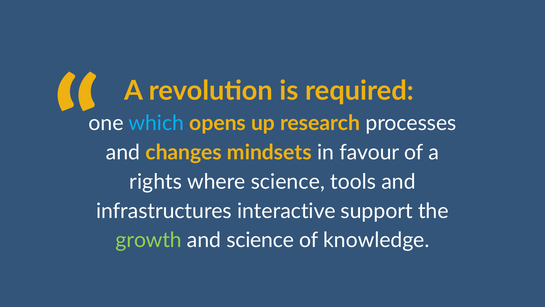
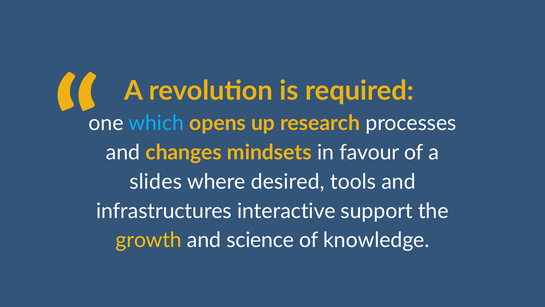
rights: rights -> slides (156, 182)
where science: science -> desired (288, 182)
growth colour: light green -> yellow (149, 240)
